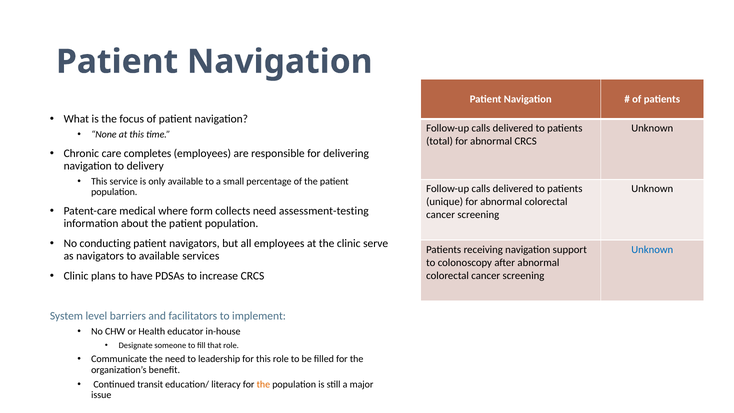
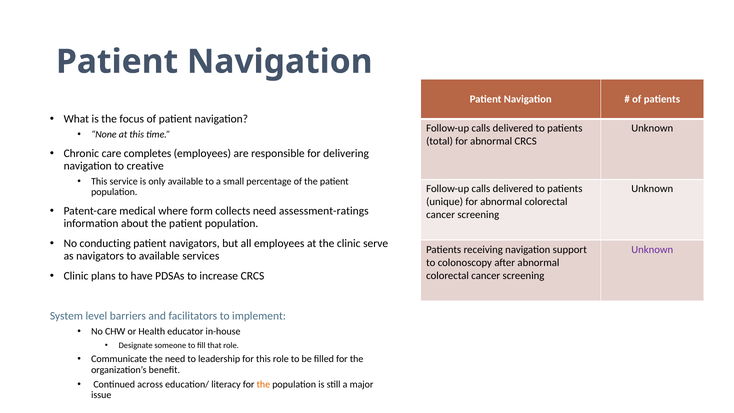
delivery: delivery -> creative (145, 166)
assessment-testing: assessment-testing -> assessment-ratings (324, 211)
Unknown colour: blue -> purple (652, 249)
transit: transit -> across (150, 384)
